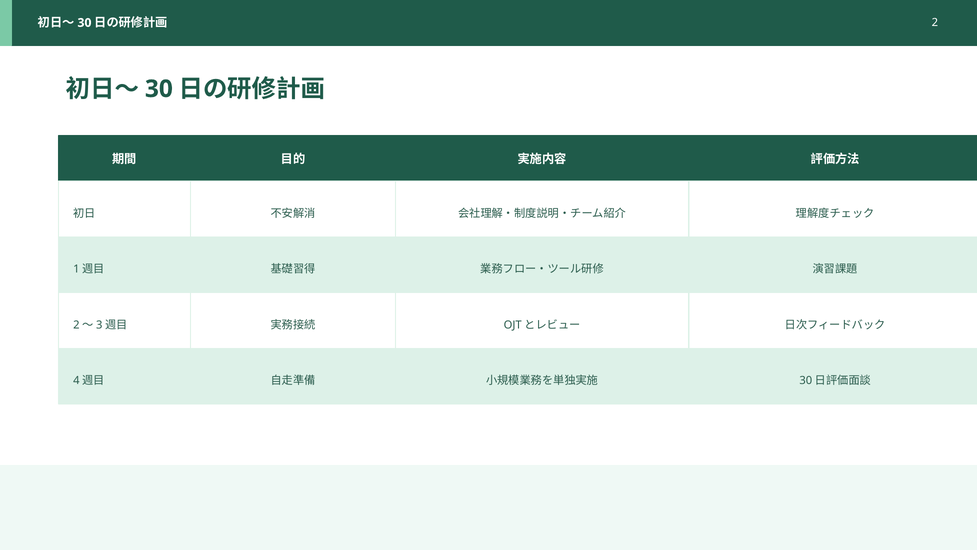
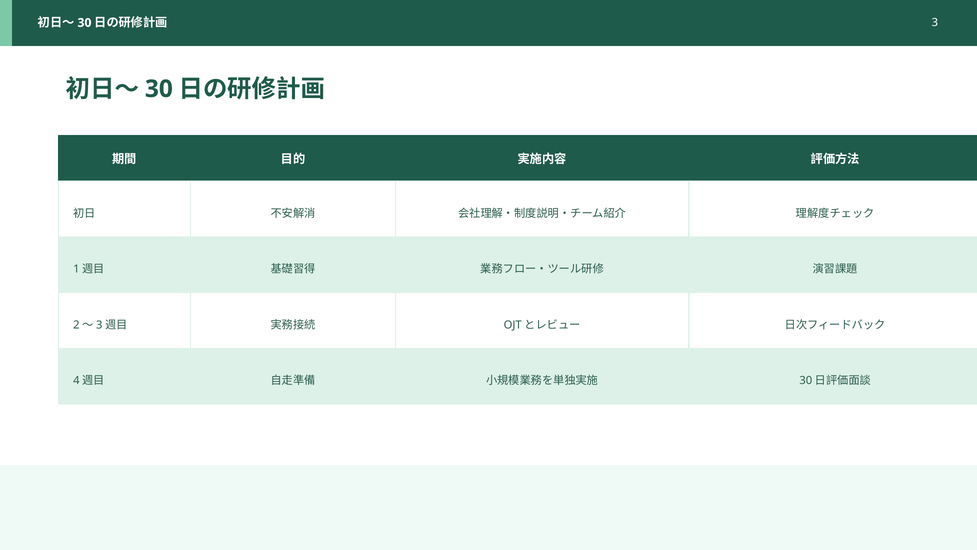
2: 2 -> 3 (935, 23)
